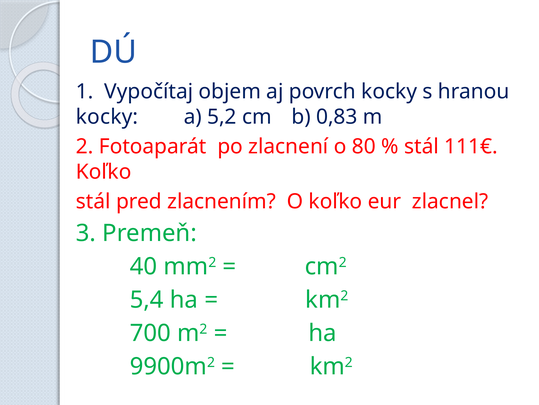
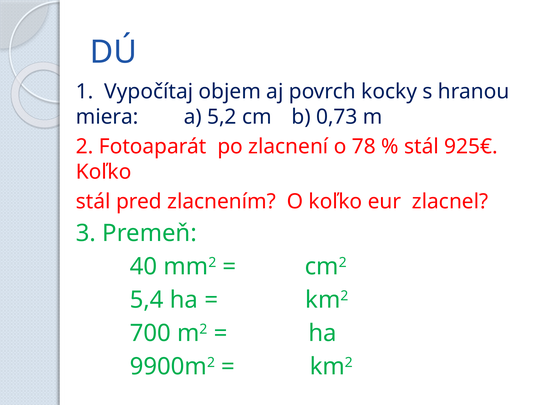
kocky: kocky -> miera (107, 117)
0,83: 0,83 -> 0,73 (337, 117)
80: 80 -> 78 (364, 146)
111€: 111€ -> 925€ (471, 146)
